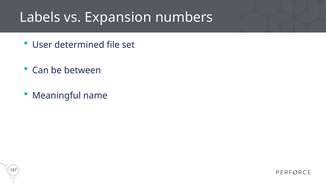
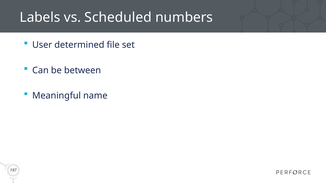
Expansion: Expansion -> Scheduled (118, 17)
